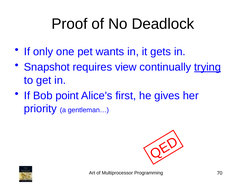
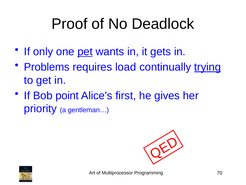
pet underline: none -> present (85, 52)
Snapshot: Snapshot -> Problems (47, 67)
view: view -> load (126, 67)
